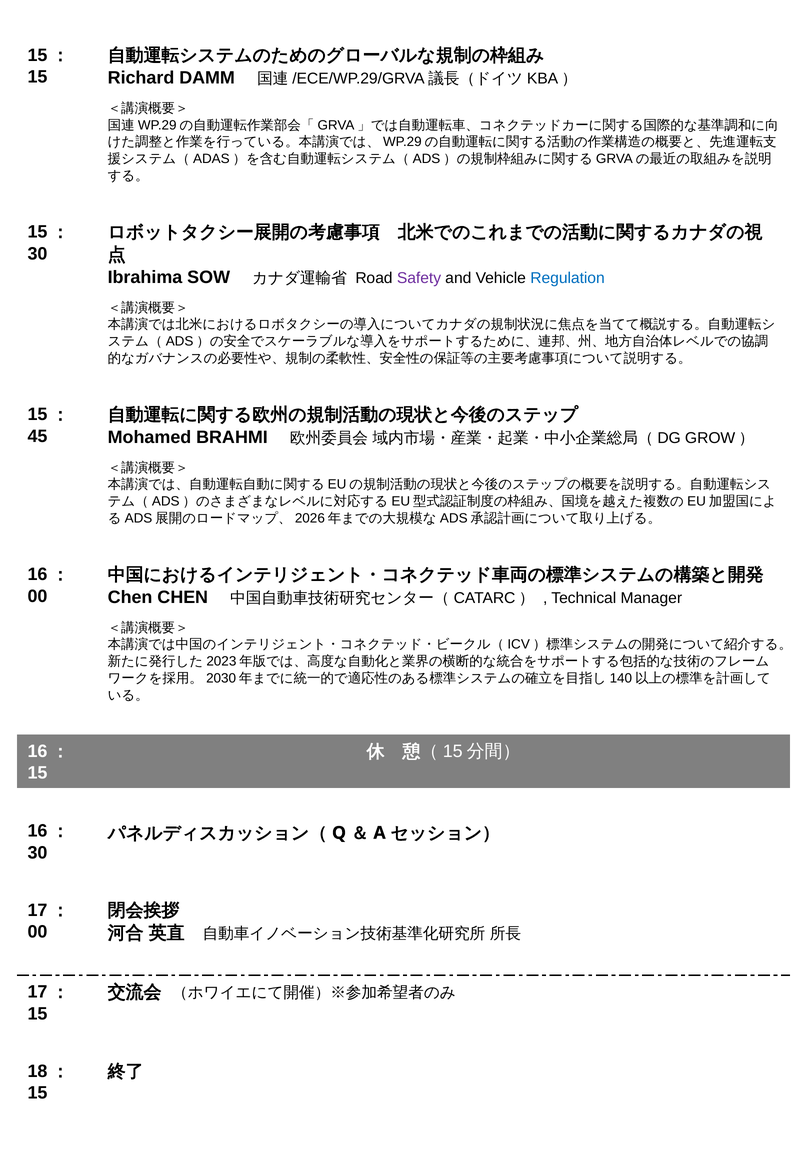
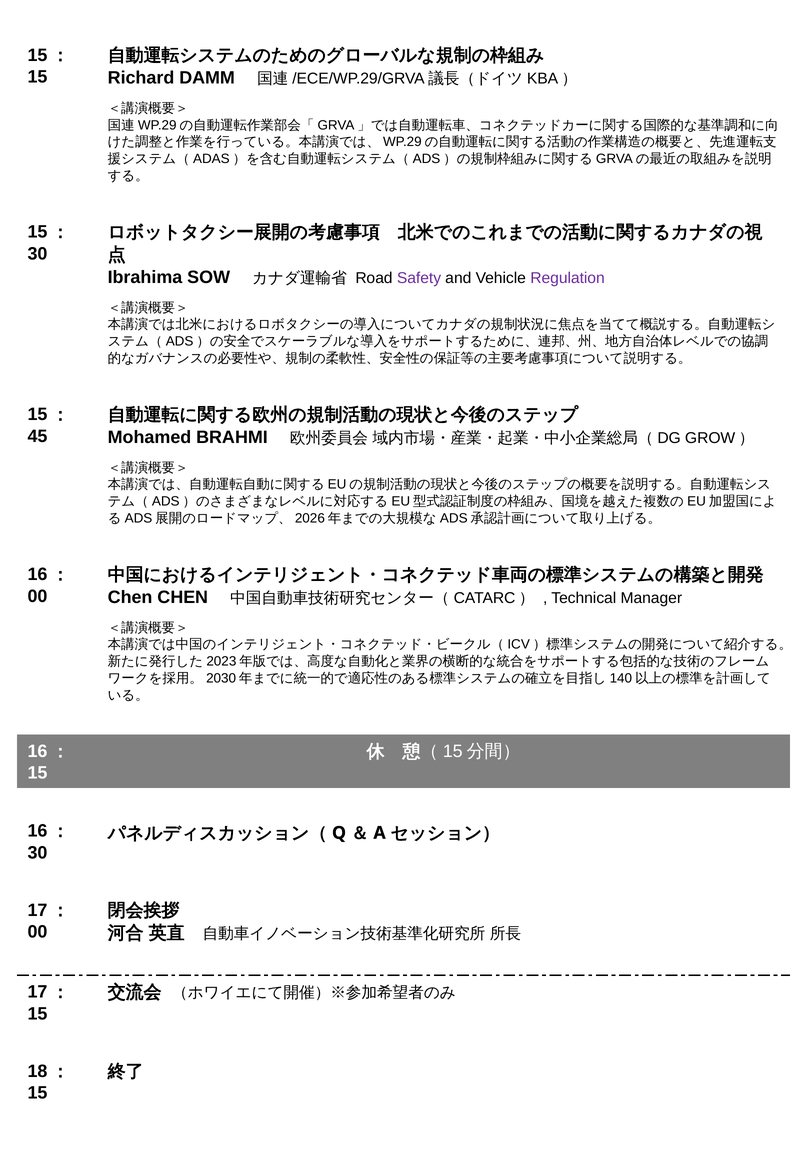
Regulation colour: blue -> purple (568, 278)
